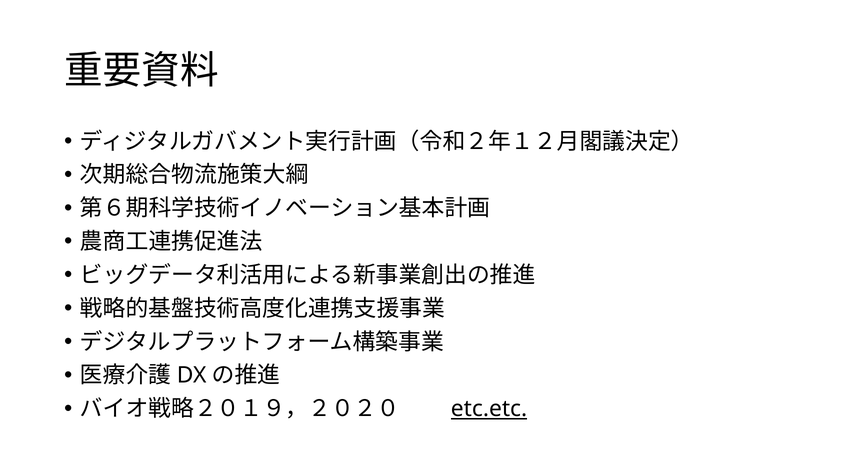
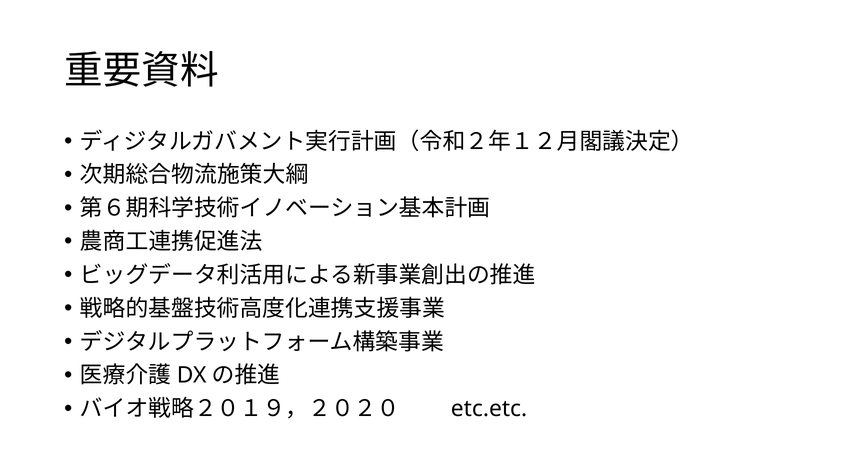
etc.etc underline: present -> none (489, 409)
